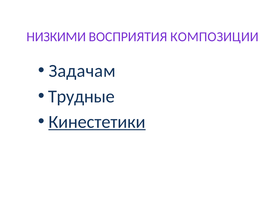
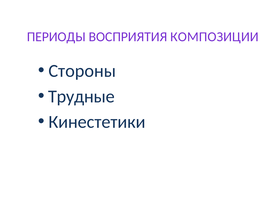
НИЗКИМИ: НИЗКИМИ -> ПЕРИОДЫ (56, 37)
Задачам: Задачам -> Стороны (82, 71)
Кинестетики underline: present -> none (97, 122)
